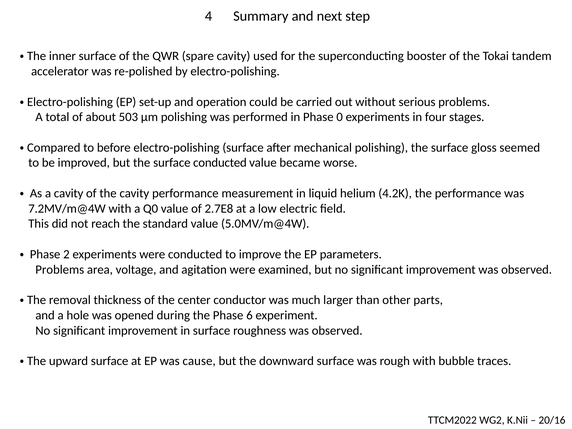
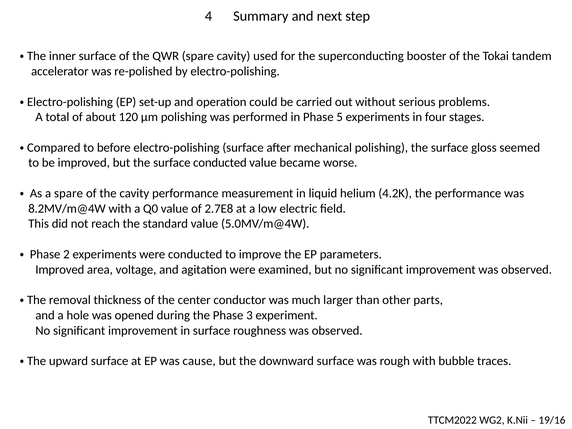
503: 503 -> 120 (128, 117)
0: 0 -> 5 (340, 117)
a cavity: cavity -> spare (68, 193)
7.2MV/m@4W: 7.2MV/m@4W -> 8.2MV/m@4W (67, 209)
Problems: Problems -> Improved (60, 270)
6: 6 -> 3 (249, 315)
20/16: 20/16 -> 19/16 (552, 420)
